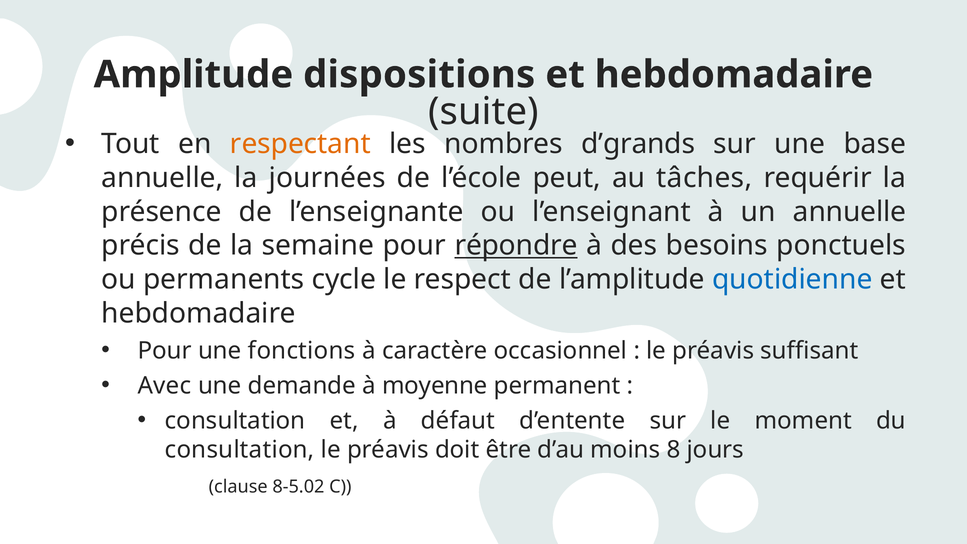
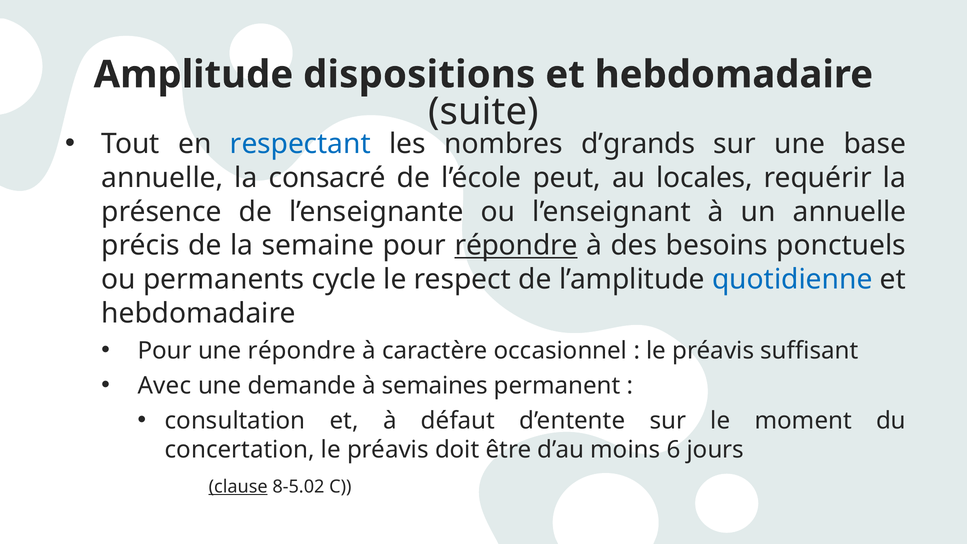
respectant colour: orange -> blue (300, 144)
journées: journées -> consacré (327, 178)
tâches: tâches -> locales (705, 178)
une fonctions: fonctions -> répondre (302, 351)
moyenne: moyenne -> semaines (435, 386)
consultation: consultation -> concertation (240, 450)
8: 8 -> 6 (674, 450)
clause underline: none -> present (238, 487)
